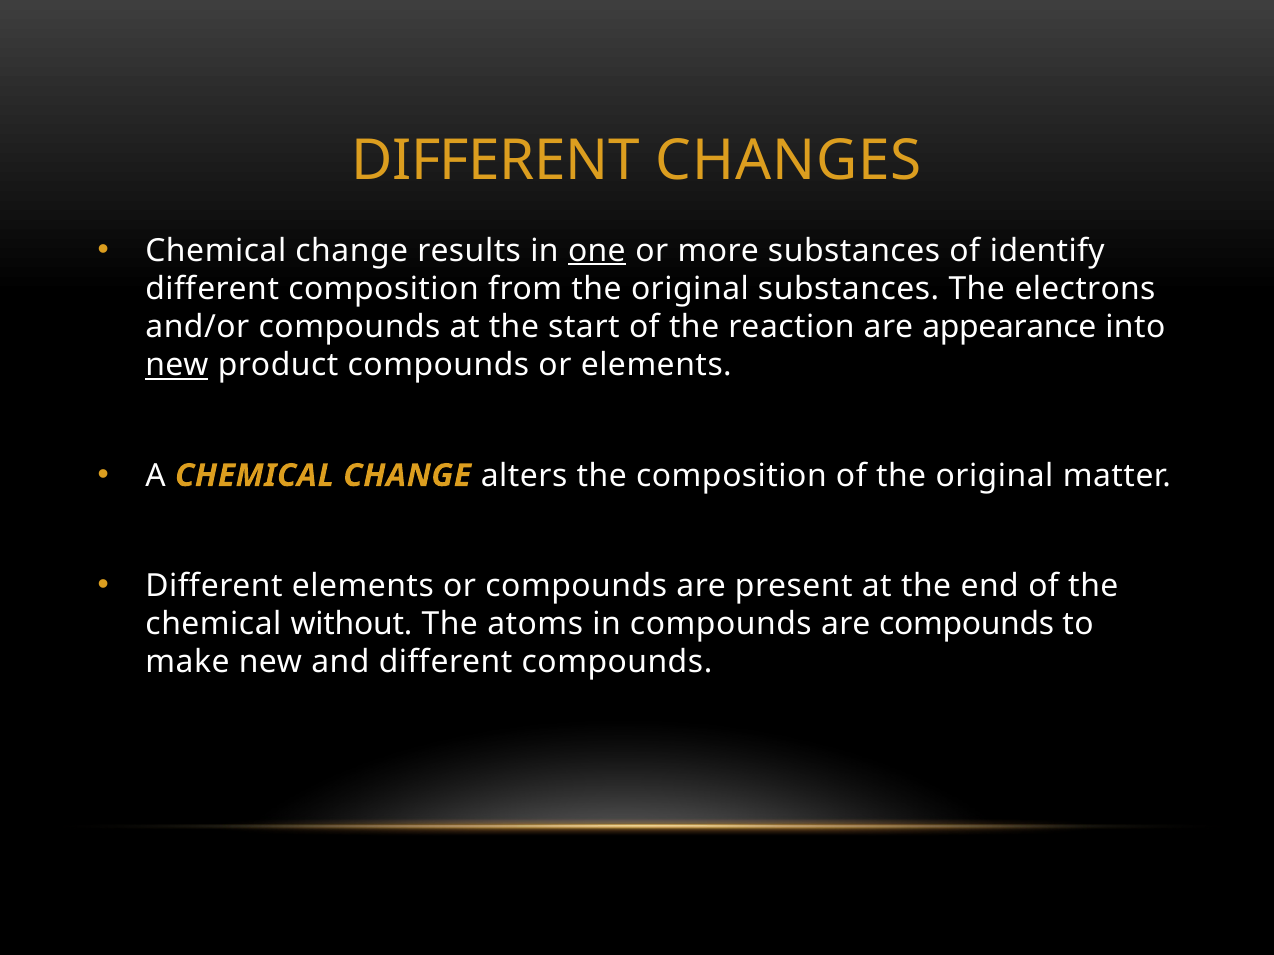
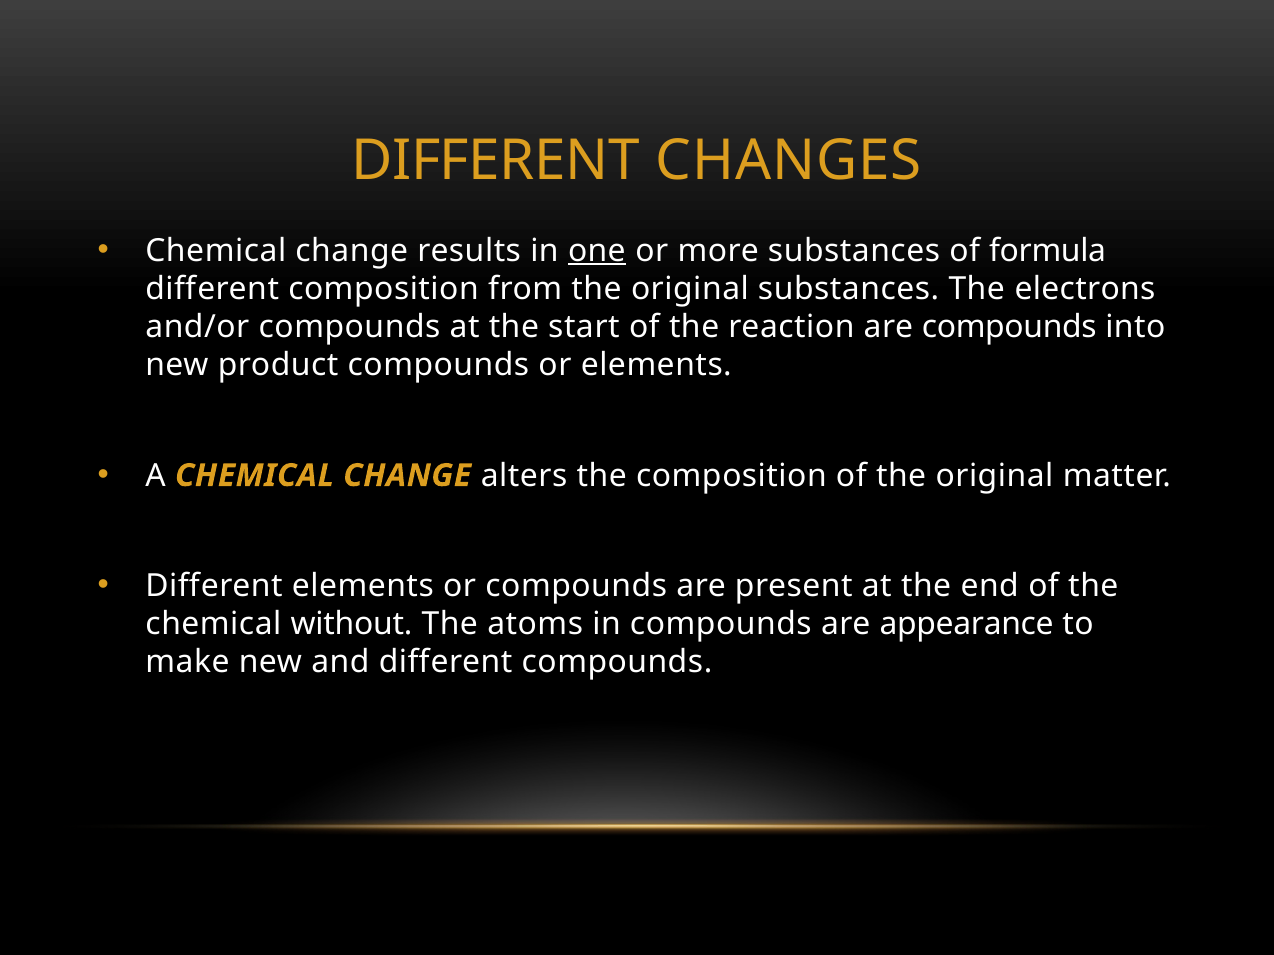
identify: identify -> formula (1048, 251)
are appearance: appearance -> compounds (1009, 327)
new underline: present -> none (177, 365)
are compounds: compounds -> appearance (967, 624)
